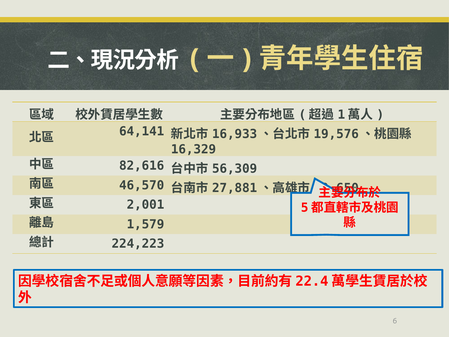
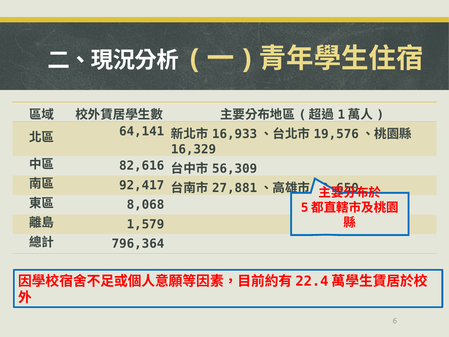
46,570: 46,570 -> 92,417 (142, 185)
2,001: 2,001 -> 8,068 (145, 205)
224,223: 224,223 -> 796,364 (138, 244)
